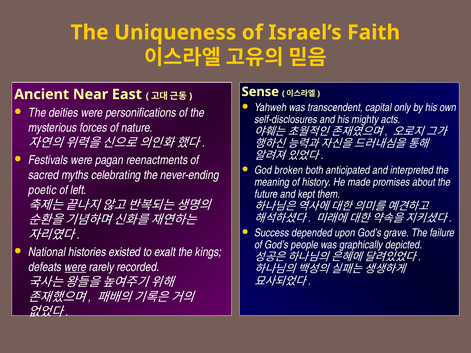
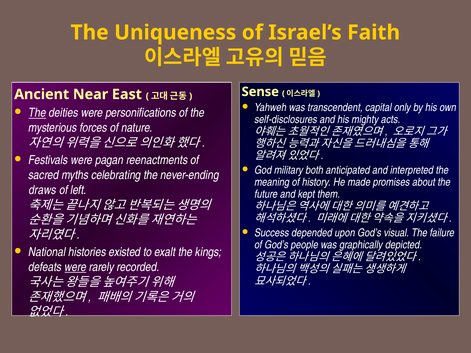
The underline: none -> present (37, 113)
broken: broken -> military (289, 170)
poetic: poetic -> draws (43, 190)
grave: grave -> visual (396, 233)
